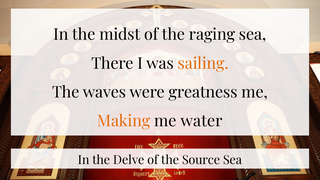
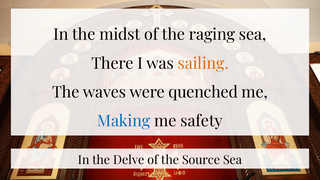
greatness: greatness -> quenched (203, 92)
Making colour: orange -> blue (124, 121)
water: water -> safety (202, 121)
